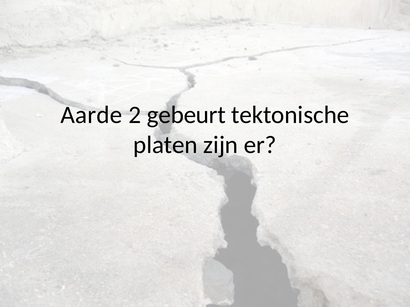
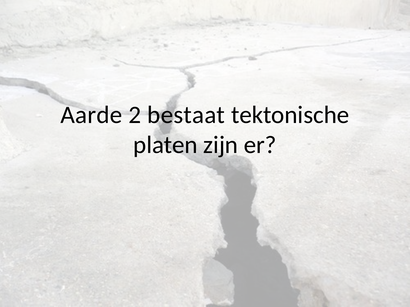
gebeurt: gebeurt -> bestaat (186, 115)
